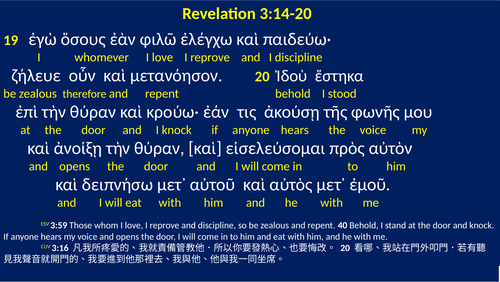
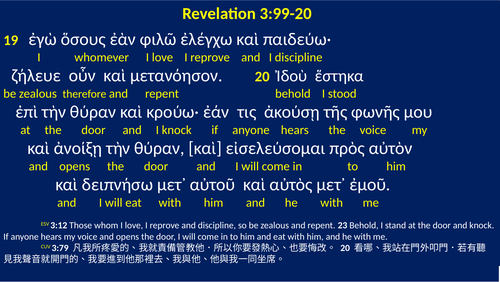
3:14-20: 3:14-20 -> 3:99-20 (286, 14)
3:59: 3:59 -> 3:12 (59, 225)
40: 40 -> 23 (343, 225)
3:16: 3:16 -> 3:79 (60, 248)
